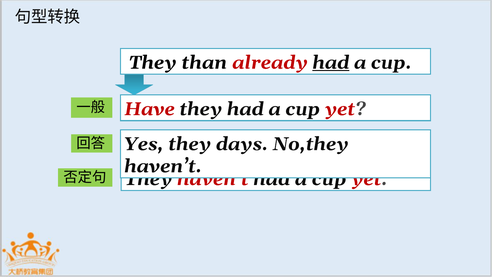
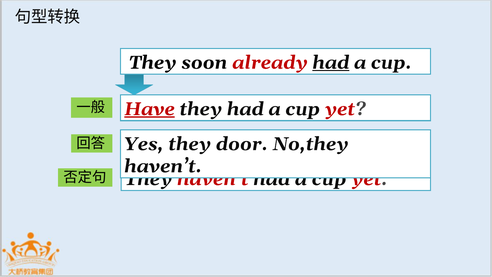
than: than -> soon (204, 63)
Have underline: none -> present (150, 109)
days: days -> door (242, 144)
